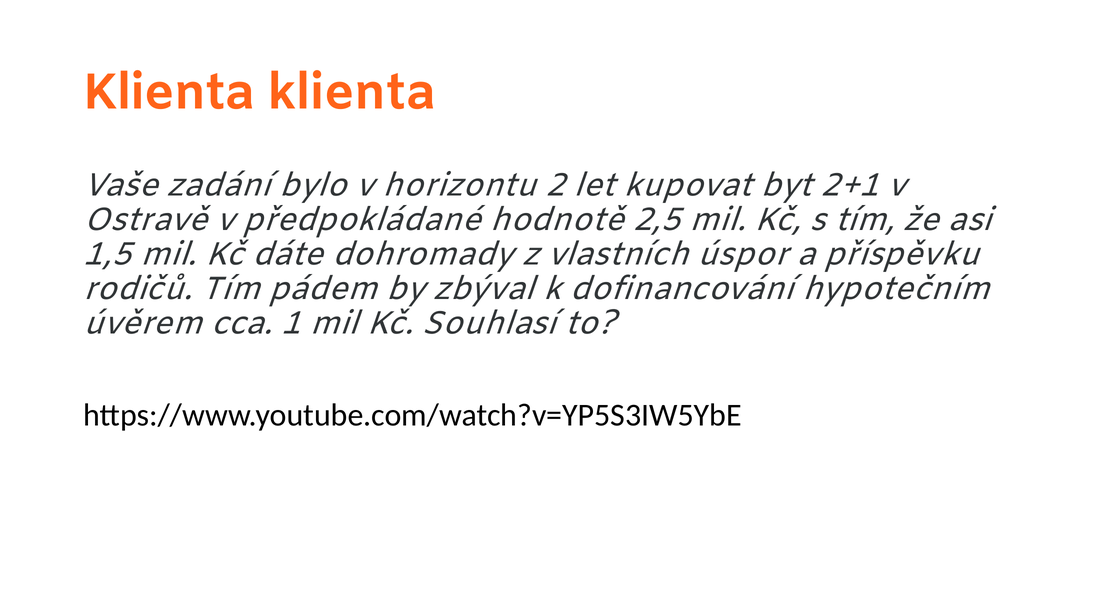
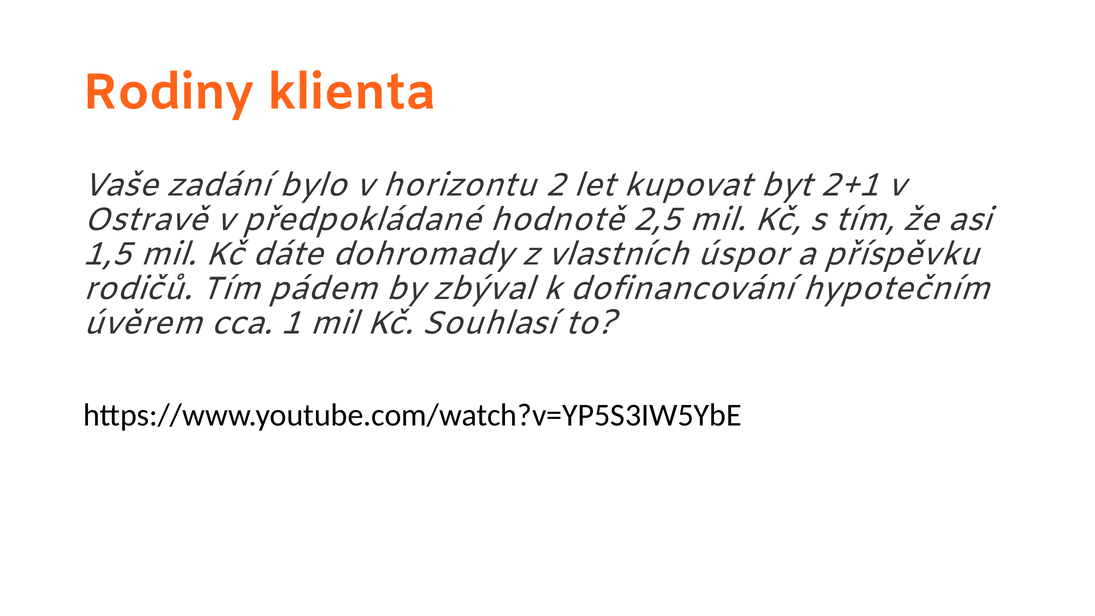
Klienta: Klienta -> Rodiny (168, 92)
